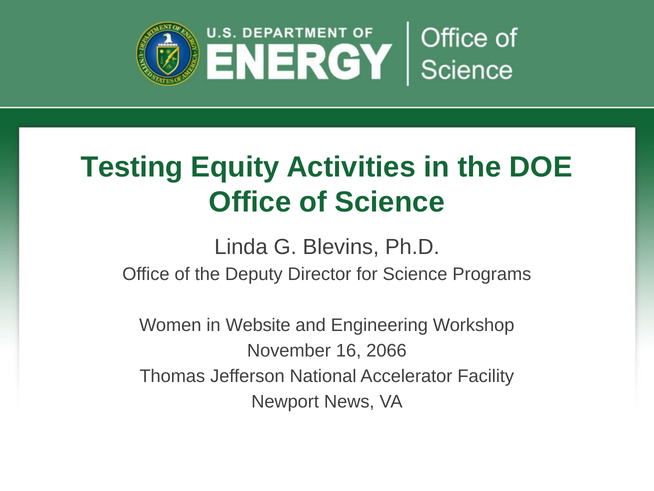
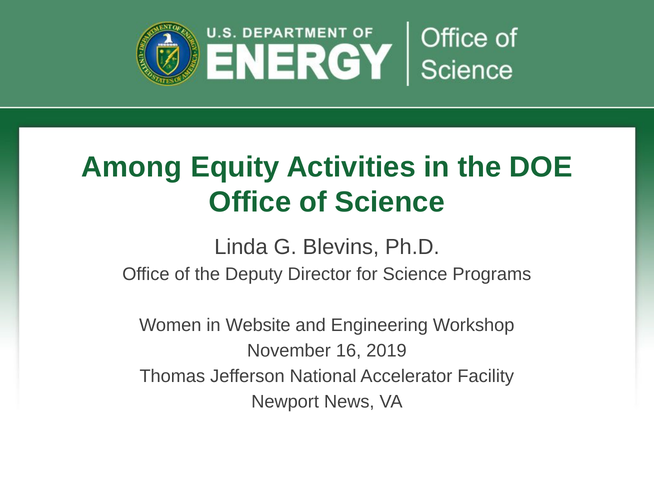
Testing: Testing -> Among (132, 167)
2066: 2066 -> 2019 (387, 351)
